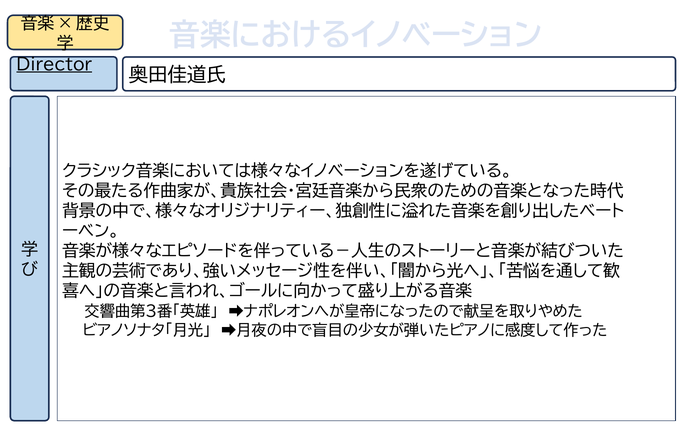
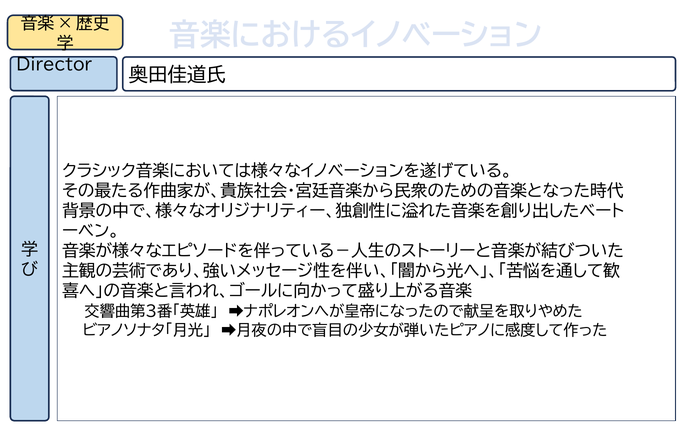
Director underline: present -> none (54, 65)
